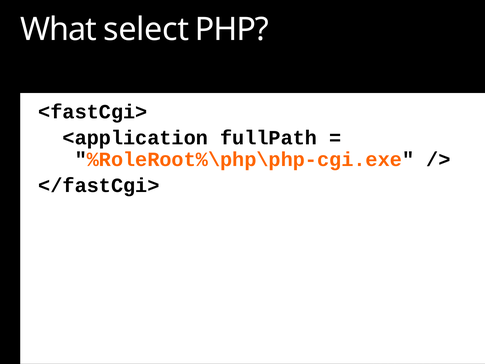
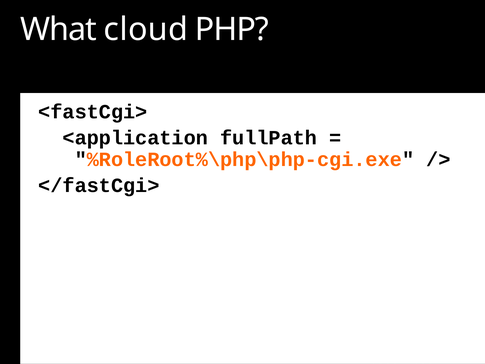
select: select -> cloud (146, 29)
